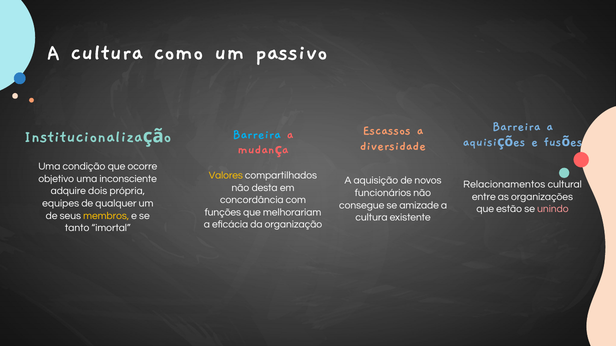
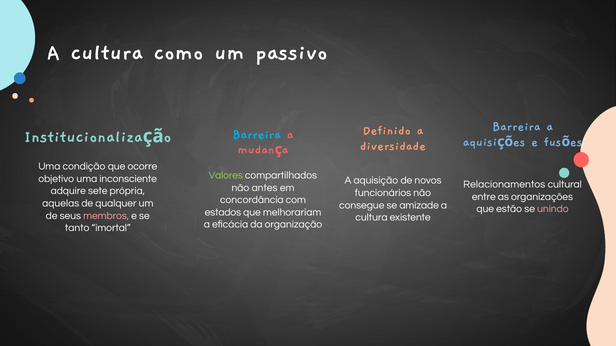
Escassos: Escassos -> Definido (387, 130)
Valores colour: yellow -> light green (226, 176)
desta: desta -> antes (265, 188)
dois: dois -> sete (98, 191)
equipes: equipes -> aquelas (61, 204)
funções: funções -> estados (223, 213)
membros colour: yellow -> pink (106, 216)
